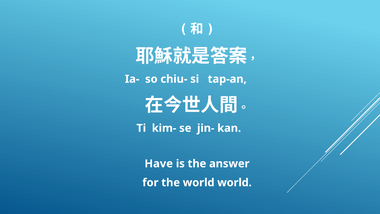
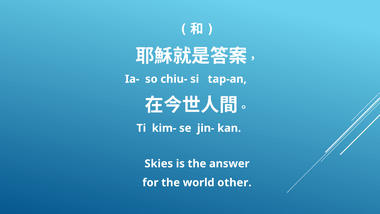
Have: Have -> Skies (159, 163)
world world: world -> other (234, 182)
